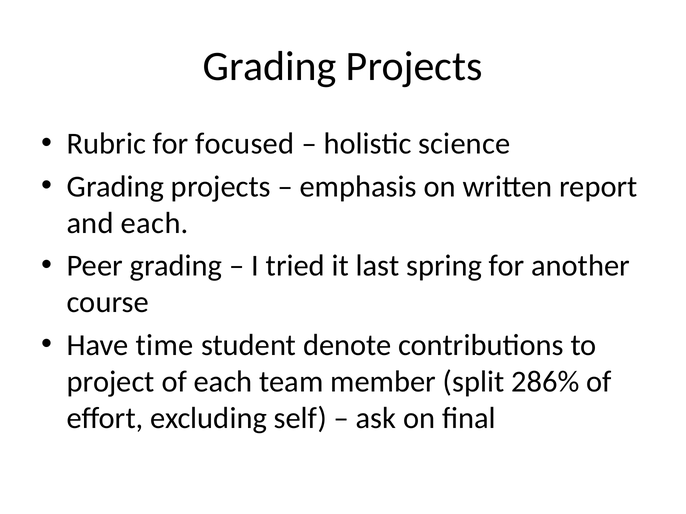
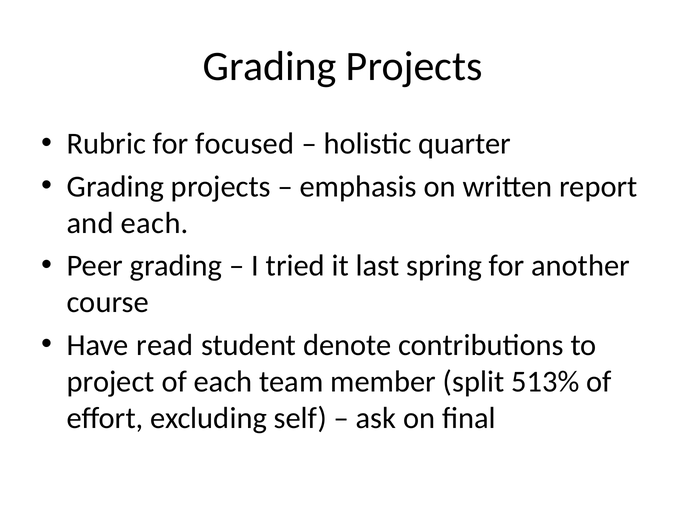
science: science -> quarter (464, 144)
time: time -> read (165, 345)
286%: 286% -> 513% (545, 382)
